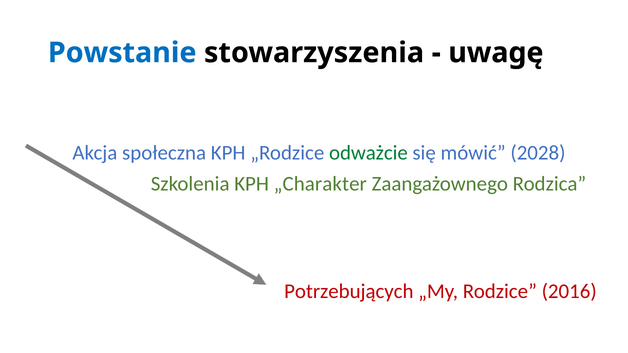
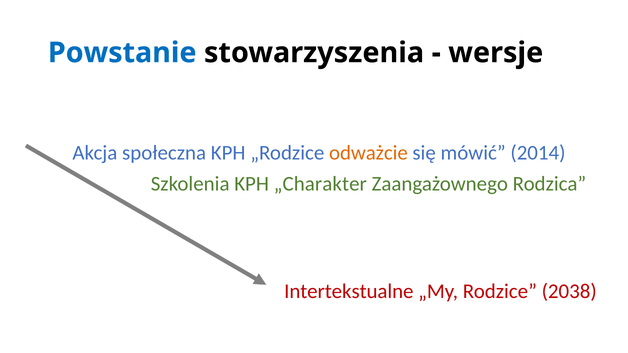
uwagę: uwagę -> wersje (496, 53)
odważcie colour: green -> orange (368, 153)
2028: 2028 -> 2014 (538, 153)
Potrzebujących: Potrzebujących -> Intertekstualne (349, 291)
2016: 2016 -> 2038 (569, 291)
